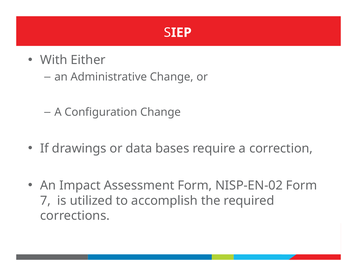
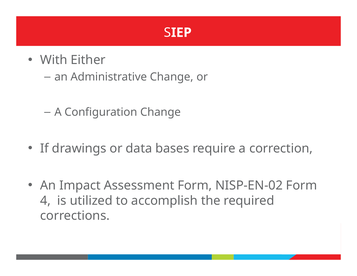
7: 7 -> 4 (45, 200)
